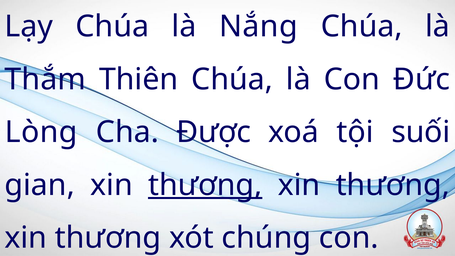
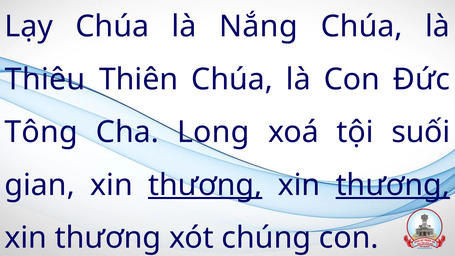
Thắm: Thắm -> Thiêu (45, 79)
Lòng: Lòng -> Tông (41, 132)
Được: Được -> Long (213, 132)
thương underline: none -> present (393, 185)
